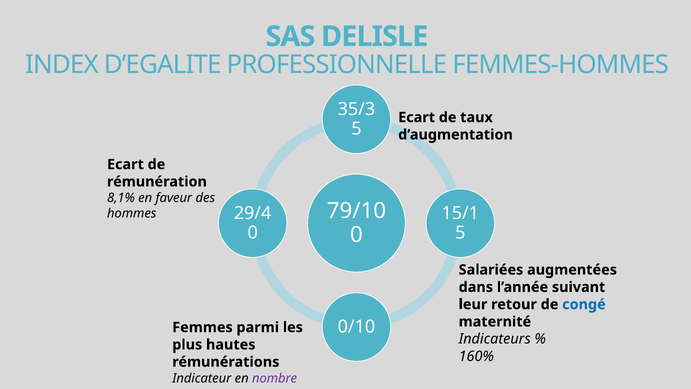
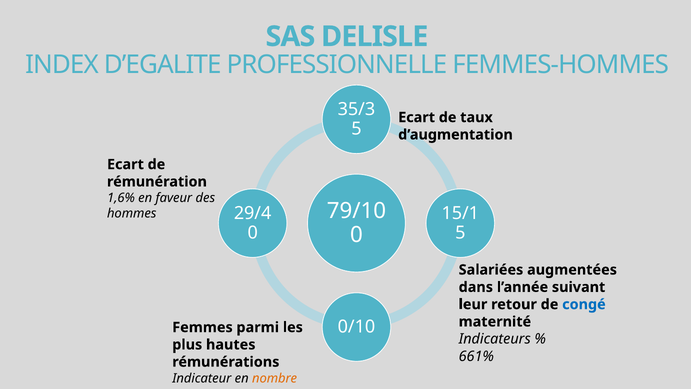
8,1%: 8,1% -> 1,6% (121, 198)
160%: 160% -> 661% (476, 356)
nombre colour: purple -> orange (275, 378)
